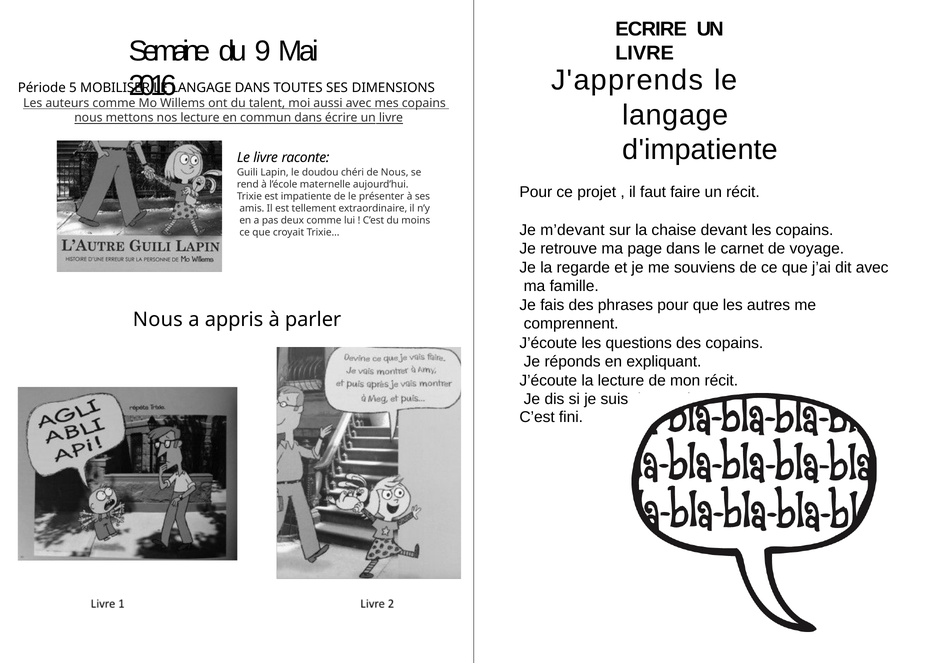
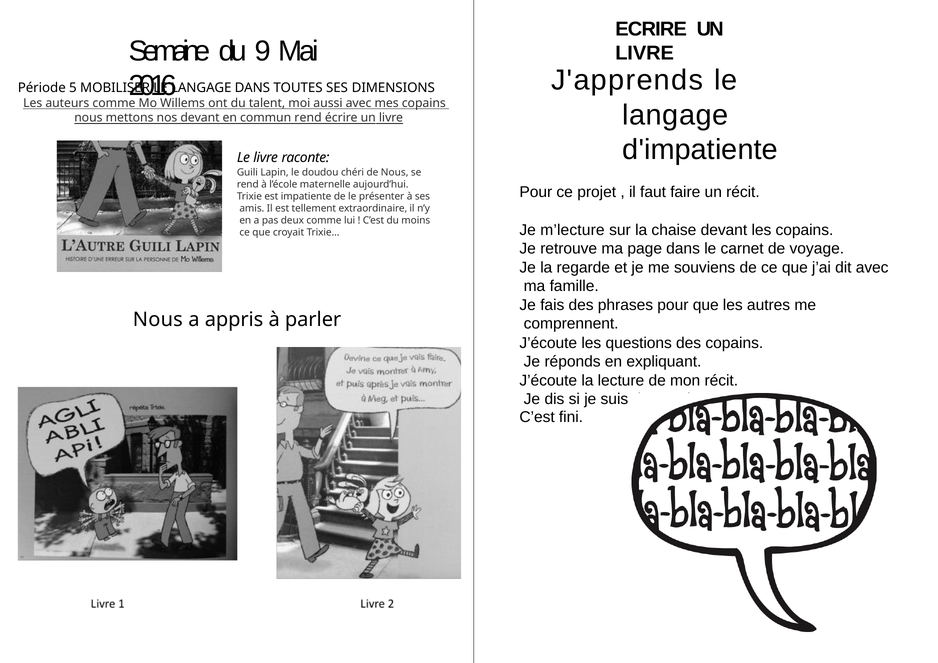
nos lecture: lecture -> devant (200, 118)
commun dans: dans -> rend (308, 118)
m’devant: m’devant -> m’lecture (572, 230)
